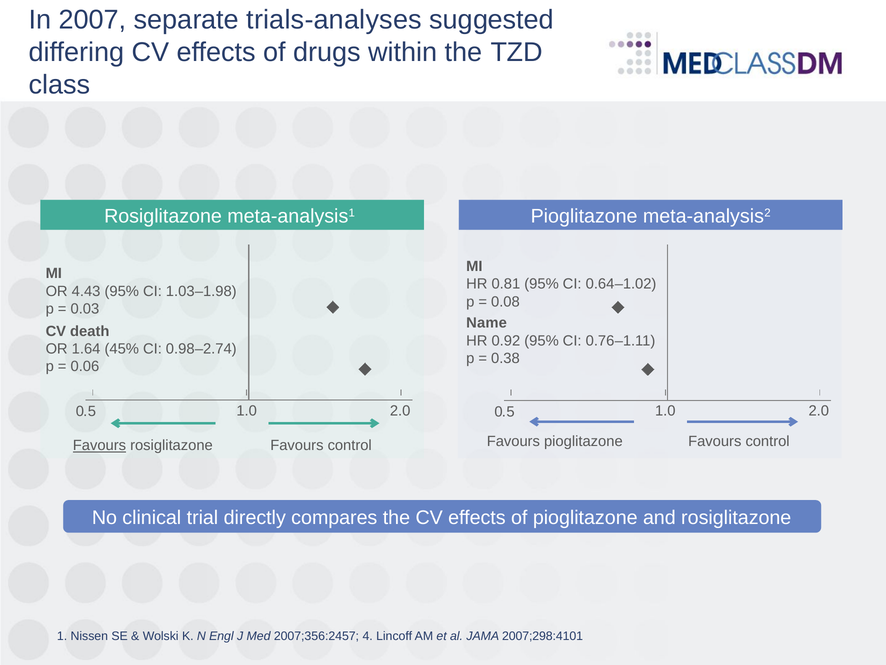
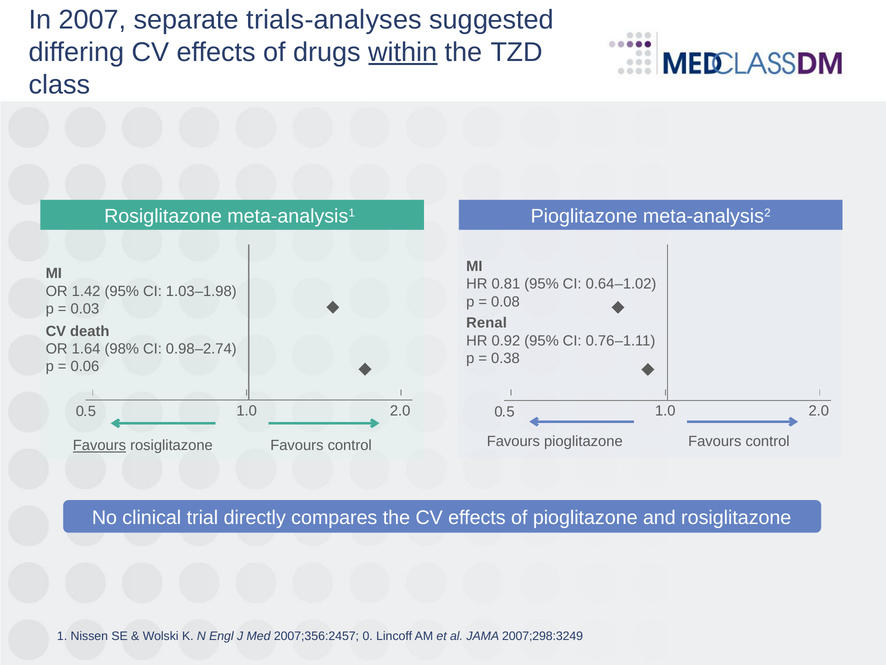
within underline: none -> present (403, 52)
4.43: 4.43 -> 1.42 (86, 291)
Name: Name -> Renal (487, 323)
45%: 45% -> 98% (122, 349)
4: 4 -> 0 (368, 636)
2007;298:4101: 2007;298:4101 -> 2007;298:3249 (543, 636)
